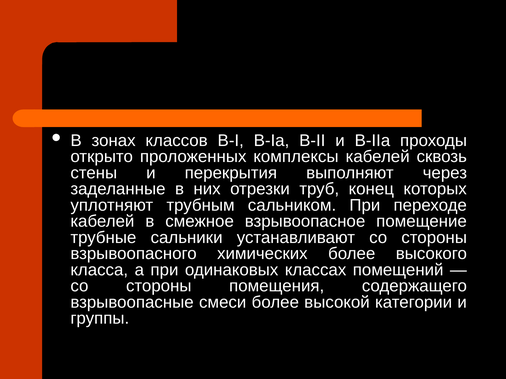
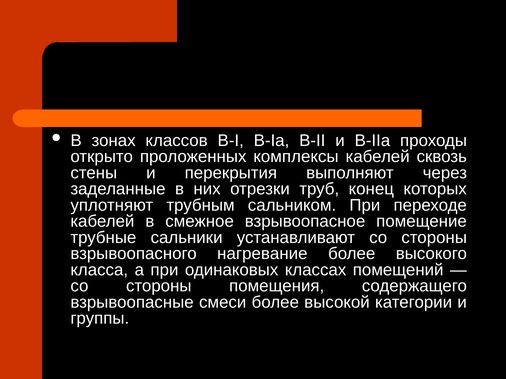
химических: химических -> нагревание (262, 254)
